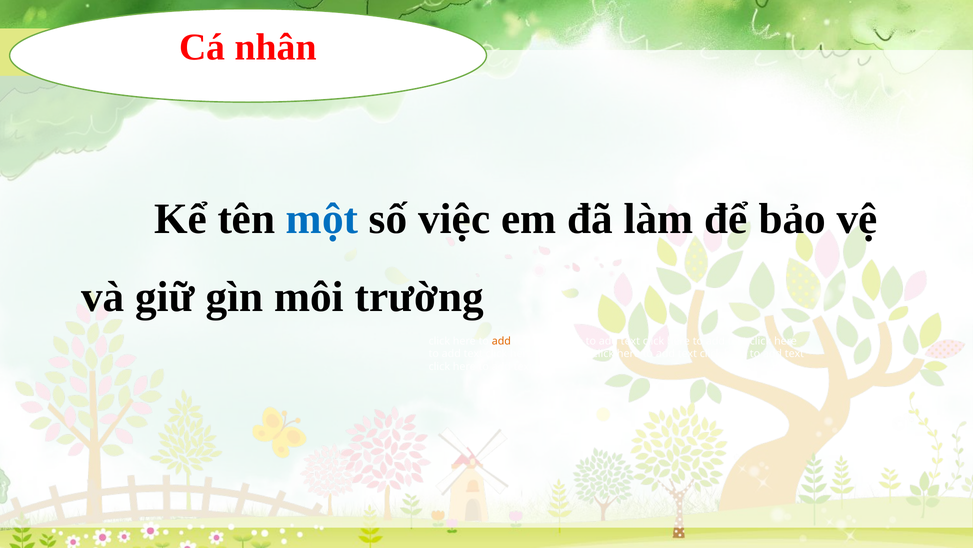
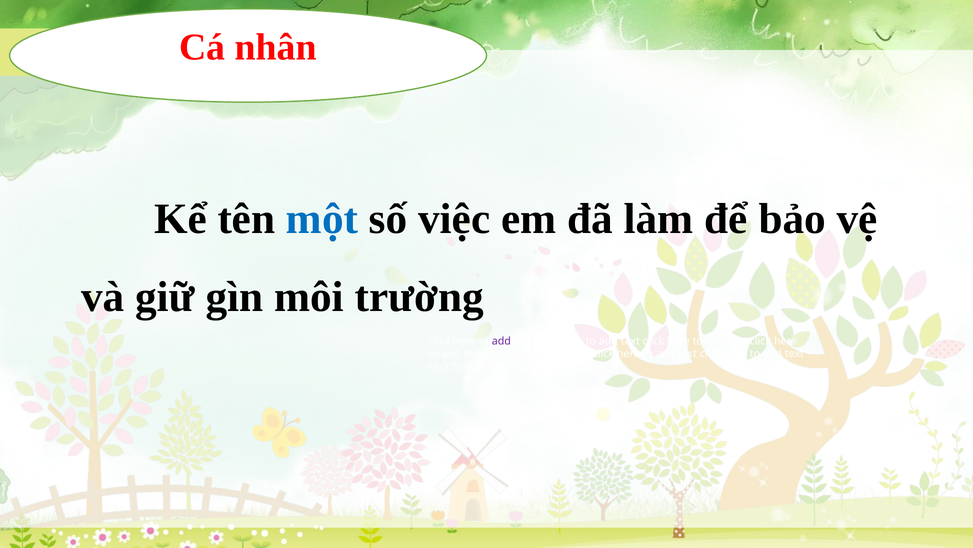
add colour: orange -> purple (501, 341)
